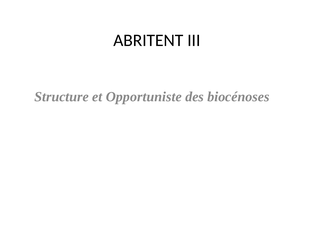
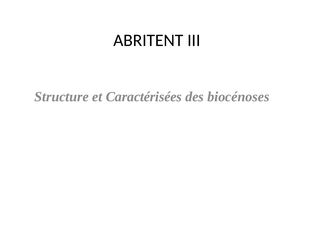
Opportuniste: Opportuniste -> Caractérisées (144, 97)
